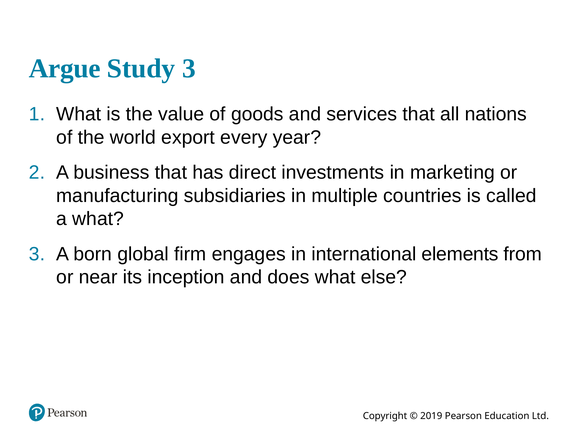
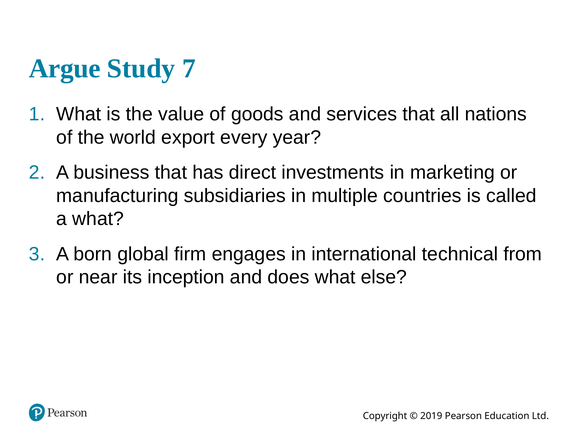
Study 3: 3 -> 7 (189, 69)
elements: elements -> technical (460, 254)
